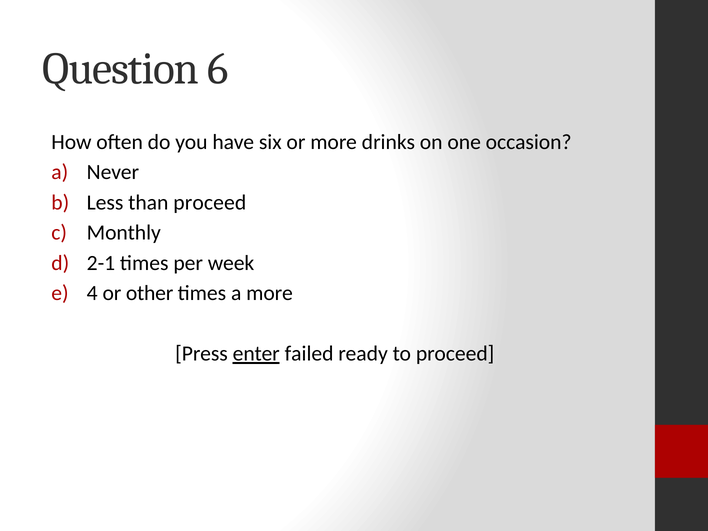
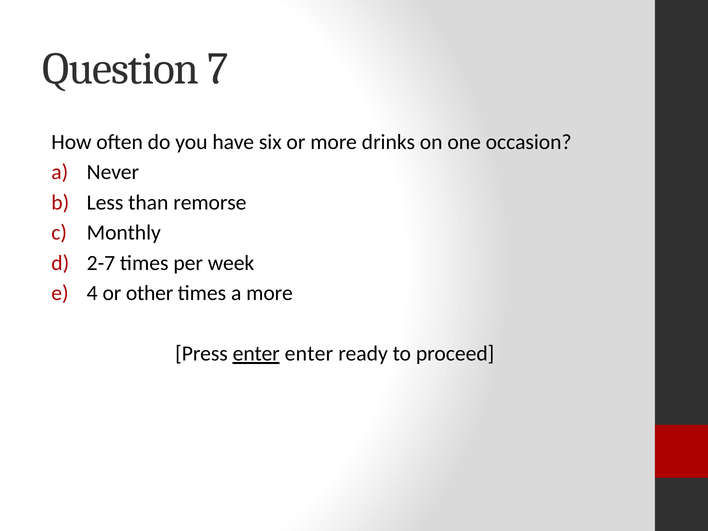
6: 6 -> 7 (218, 69)
than proceed: proceed -> remorse (210, 202)
2-1: 2-1 -> 2-7 (101, 263)
enter failed: failed -> enter (309, 354)
